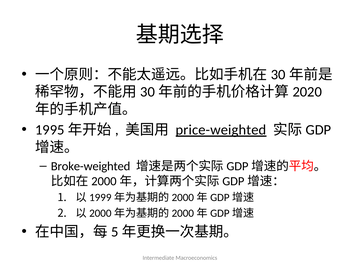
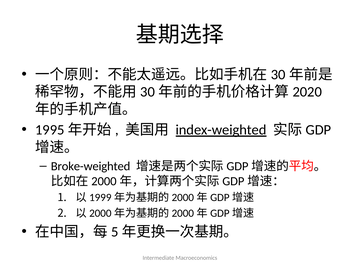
price-weighted: price-weighted -> index-weighted (221, 130)
